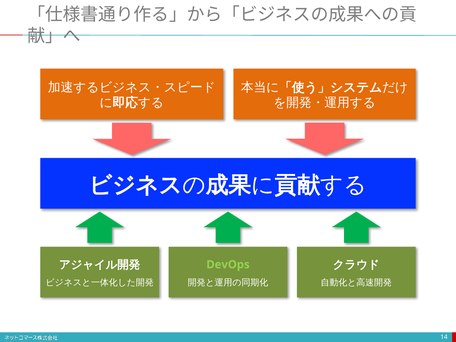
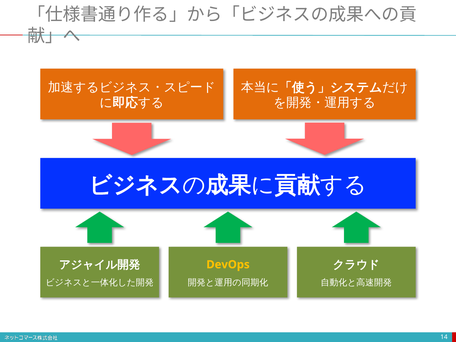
DevOps colour: light green -> yellow (228, 265)
